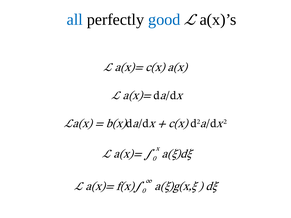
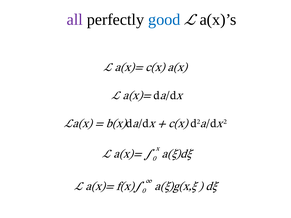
all colour: blue -> purple (75, 20)
